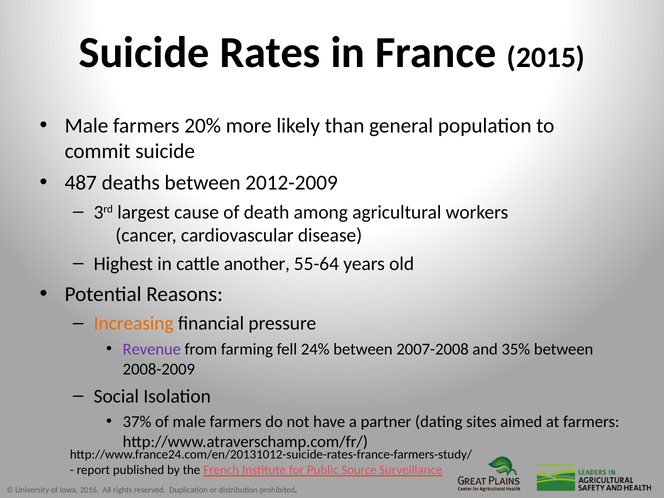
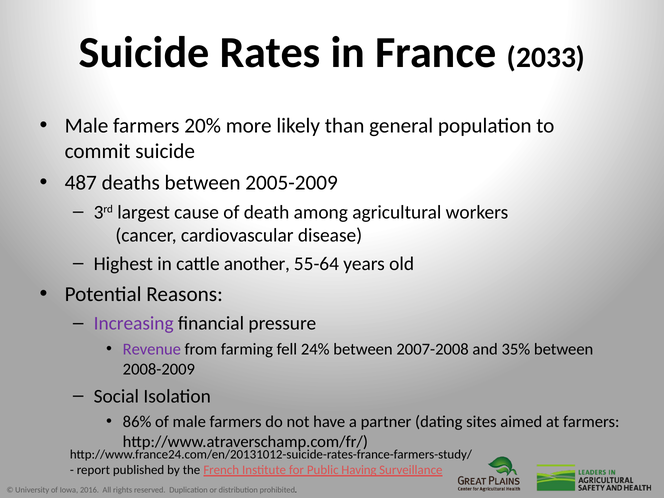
2015: 2015 -> 2033 (546, 58)
2012-2009: 2012-2009 -> 2005-2009 (292, 183)
Increasing colour: orange -> purple (134, 324)
37%: 37% -> 86% (137, 422)
Source: Source -> Having (359, 470)
